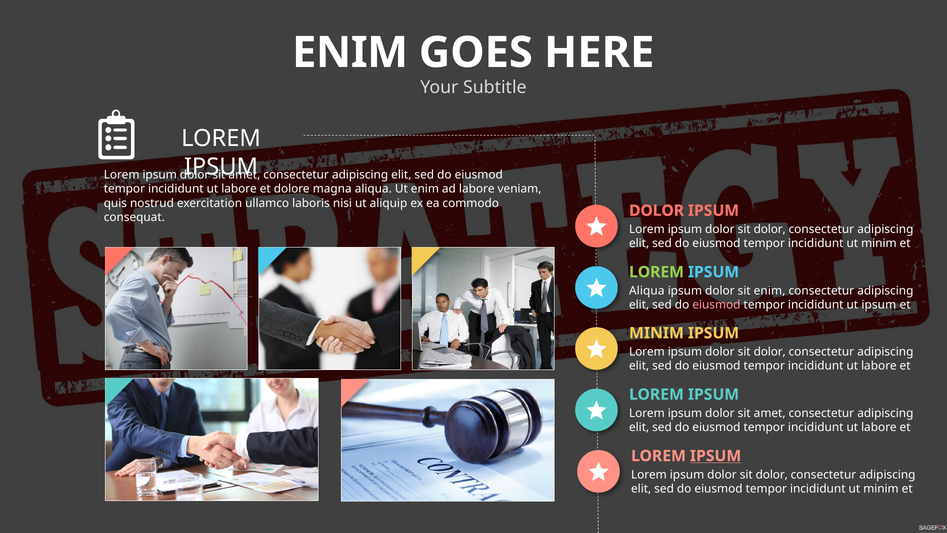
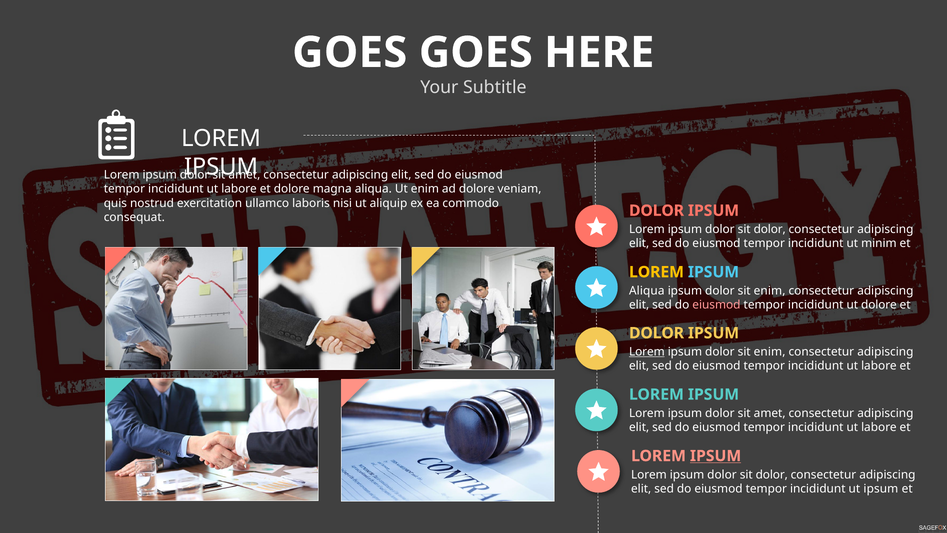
ENIM: ENIM -> GOES (350, 53)
ad labore: labore -> dolore (477, 189)
LOREM colour: light green -> yellow (656, 272)
ut ipsum: ipsum -> dolore (879, 305)
MINIM: MINIM -> DOLOR (657, 333)
Lorem underline: none -> present (647, 352)
dolor: dolor -> enim (770, 352)
minim: minim -> ipsum (881, 489)
